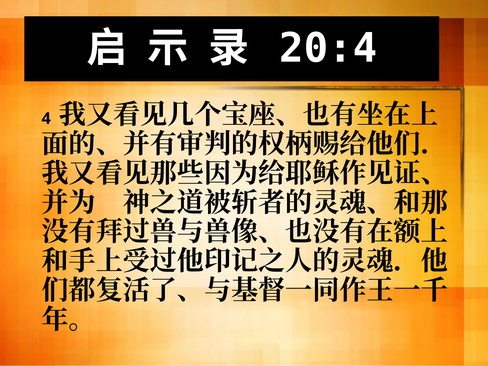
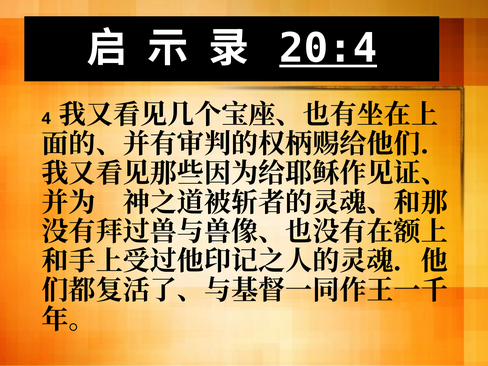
20:4 underline: none -> present (328, 49)
